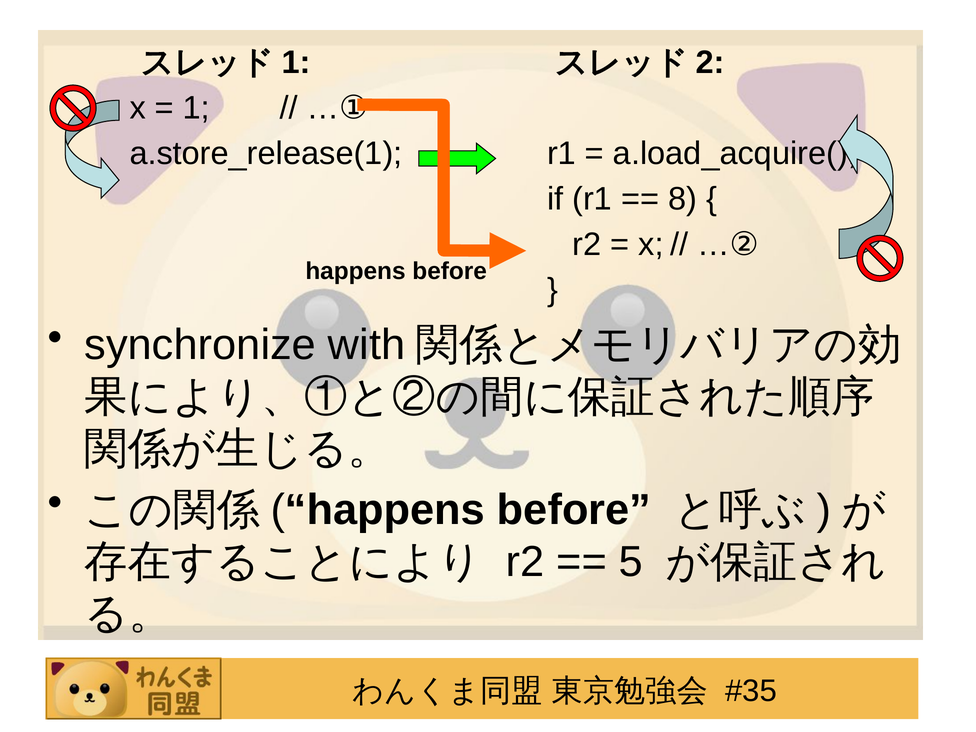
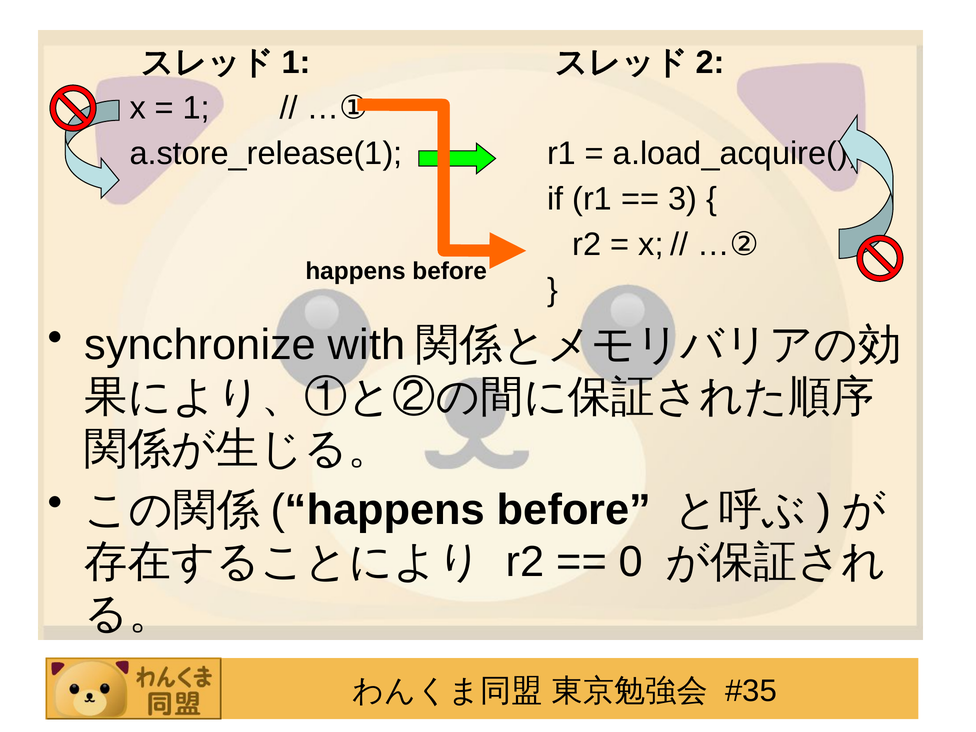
8: 8 -> 3 (683, 199)
5: 5 -> 0 (631, 562)
